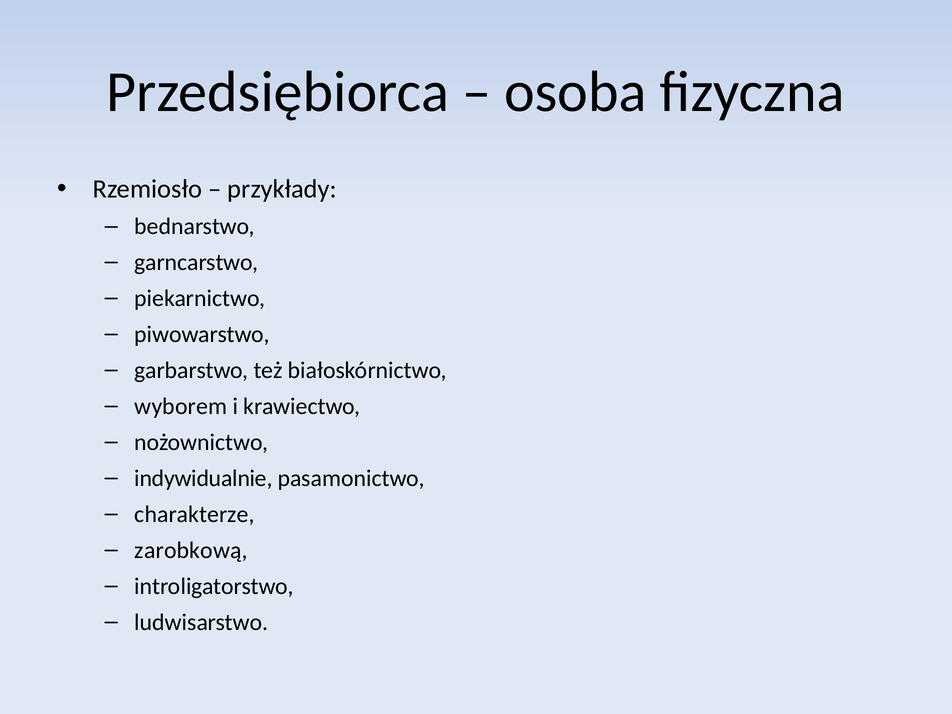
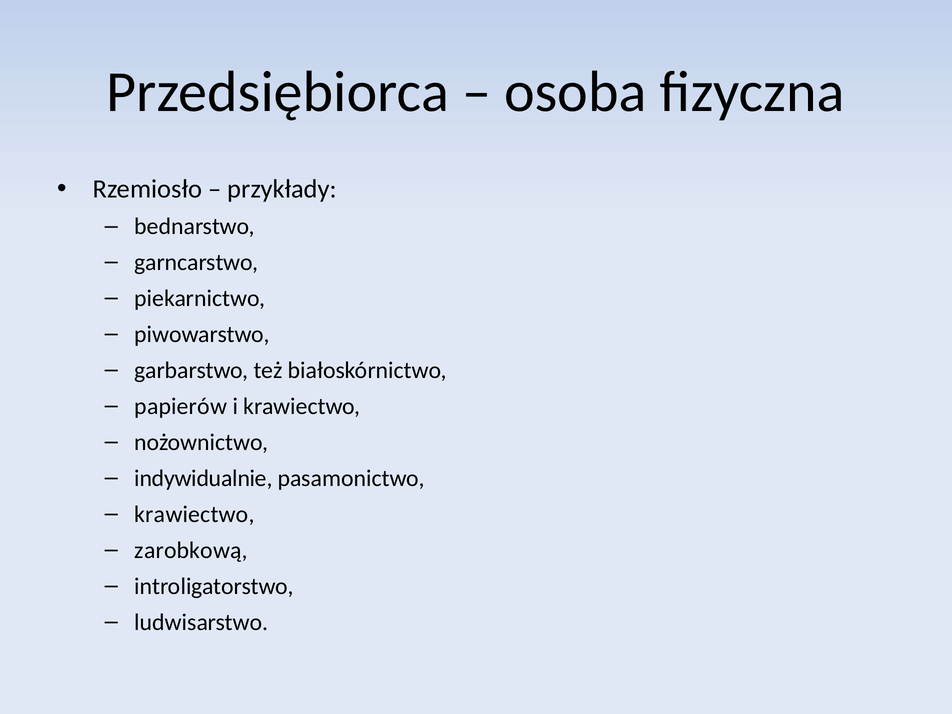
wyborem: wyborem -> papierów (181, 406)
charakterze: charakterze -> krawiectwo (195, 514)
